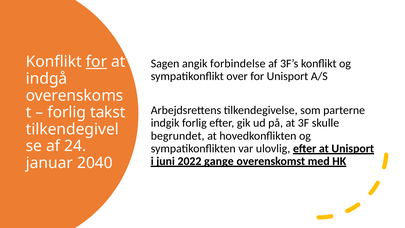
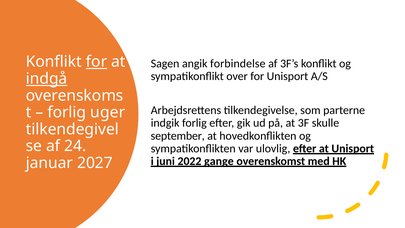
indgå underline: none -> present (47, 79)
takst: takst -> uger (108, 112)
begrundet: begrundet -> september (178, 136)
2040: 2040 -> 2027 (95, 163)
